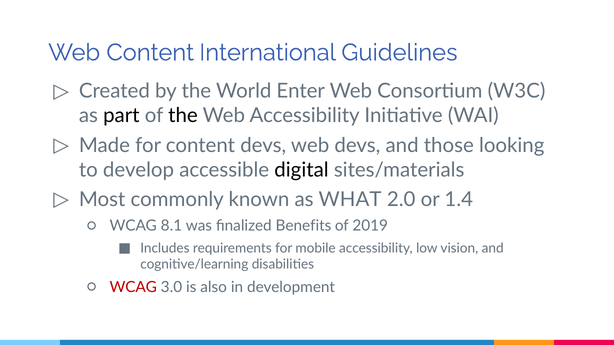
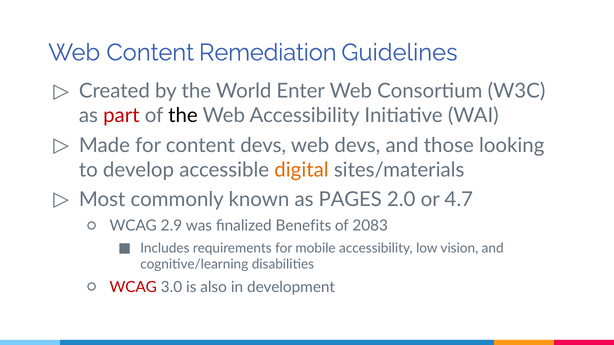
International: International -> Remediation (268, 53)
part colour: black -> red (121, 116)
digital colour: black -> orange (302, 170)
WHAT: WHAT -> PAGES (350, 200)
1.4: 1.4 -> 4.7 (459, 200)
8.1: 8.1 -> 2.9 (171, 226)
2019: 2019 -> 2083 (370, 226)
